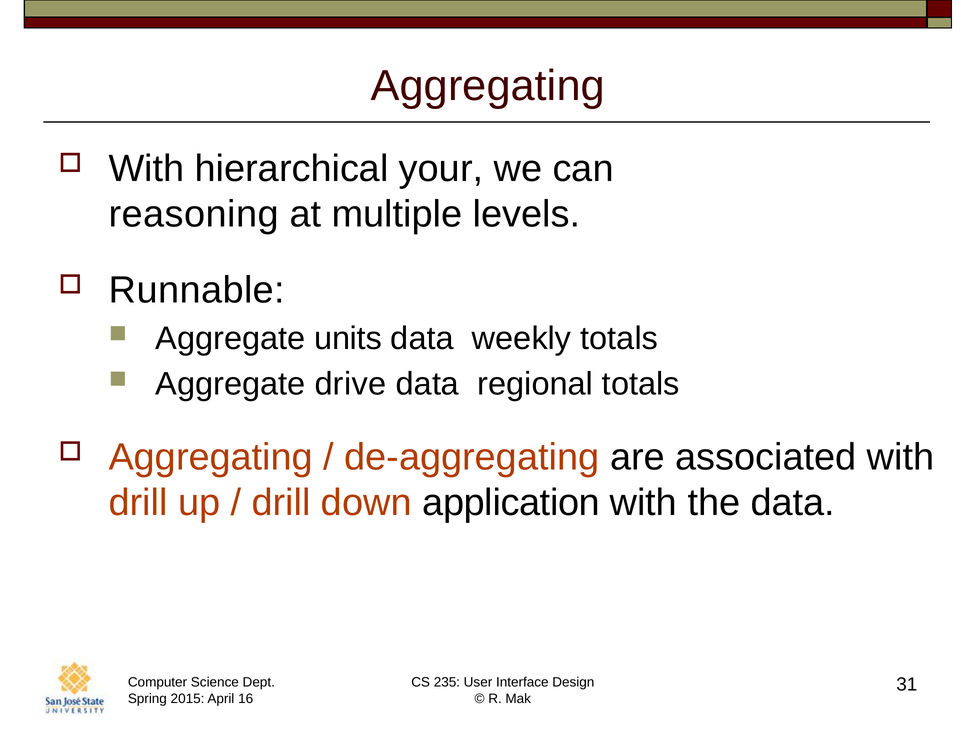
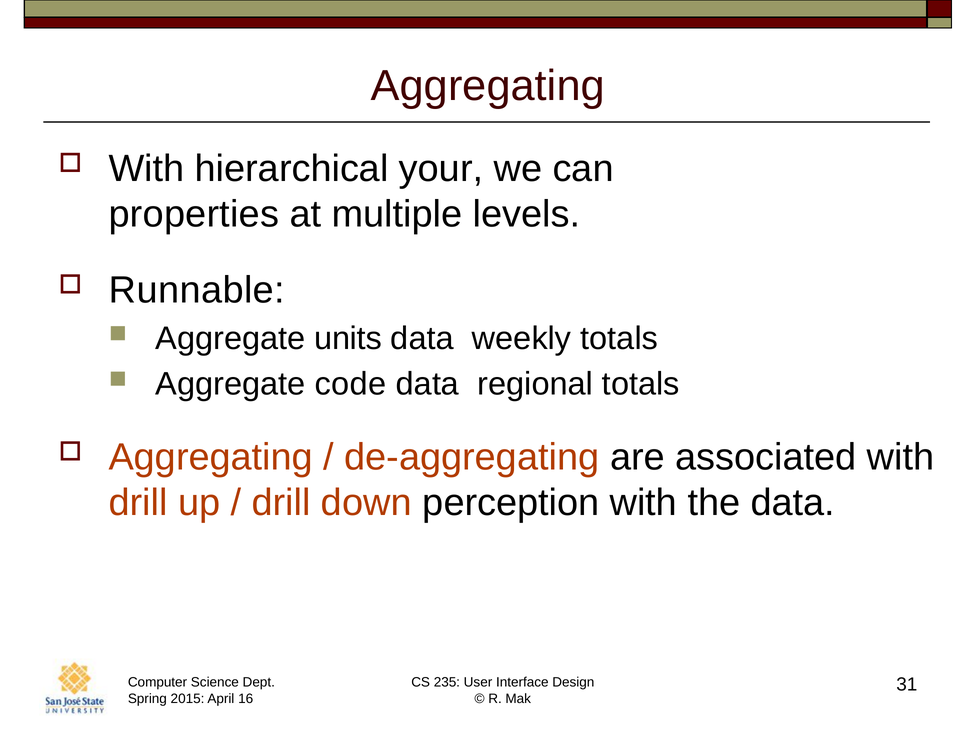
reasoning: reasoning -> properties (194, 214)
drive: drive -> code (350, 384)
application: application -> perception (511, 503)
